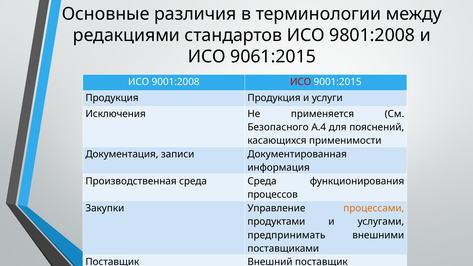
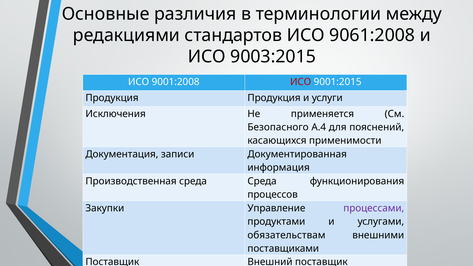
9801:2008: 9801:2008 -> 9061:2008 (372, 35)
9061:2015: 9061:2015 -> 9003:2015 (273, 57)
процессами colour: orange -> purple (374, 208)
предпринимать: предпринимать -> обязательствам (286, 235)
